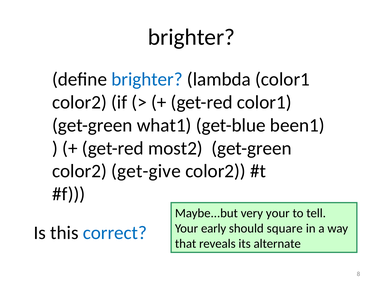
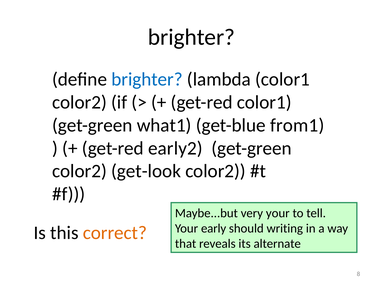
been1: been1 -> from1 (297, 125)
most2: most2 -> early2 (175, 148)
get-give: get-give -> get-look (146, 171)
square: square -> writing (285, 229)
correct colour: blue -> orange (115, 233)
